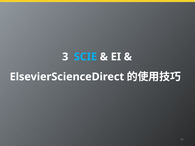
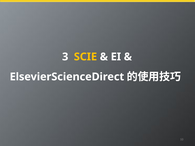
SCIE colour: light blue -> yellow (85, 57)
